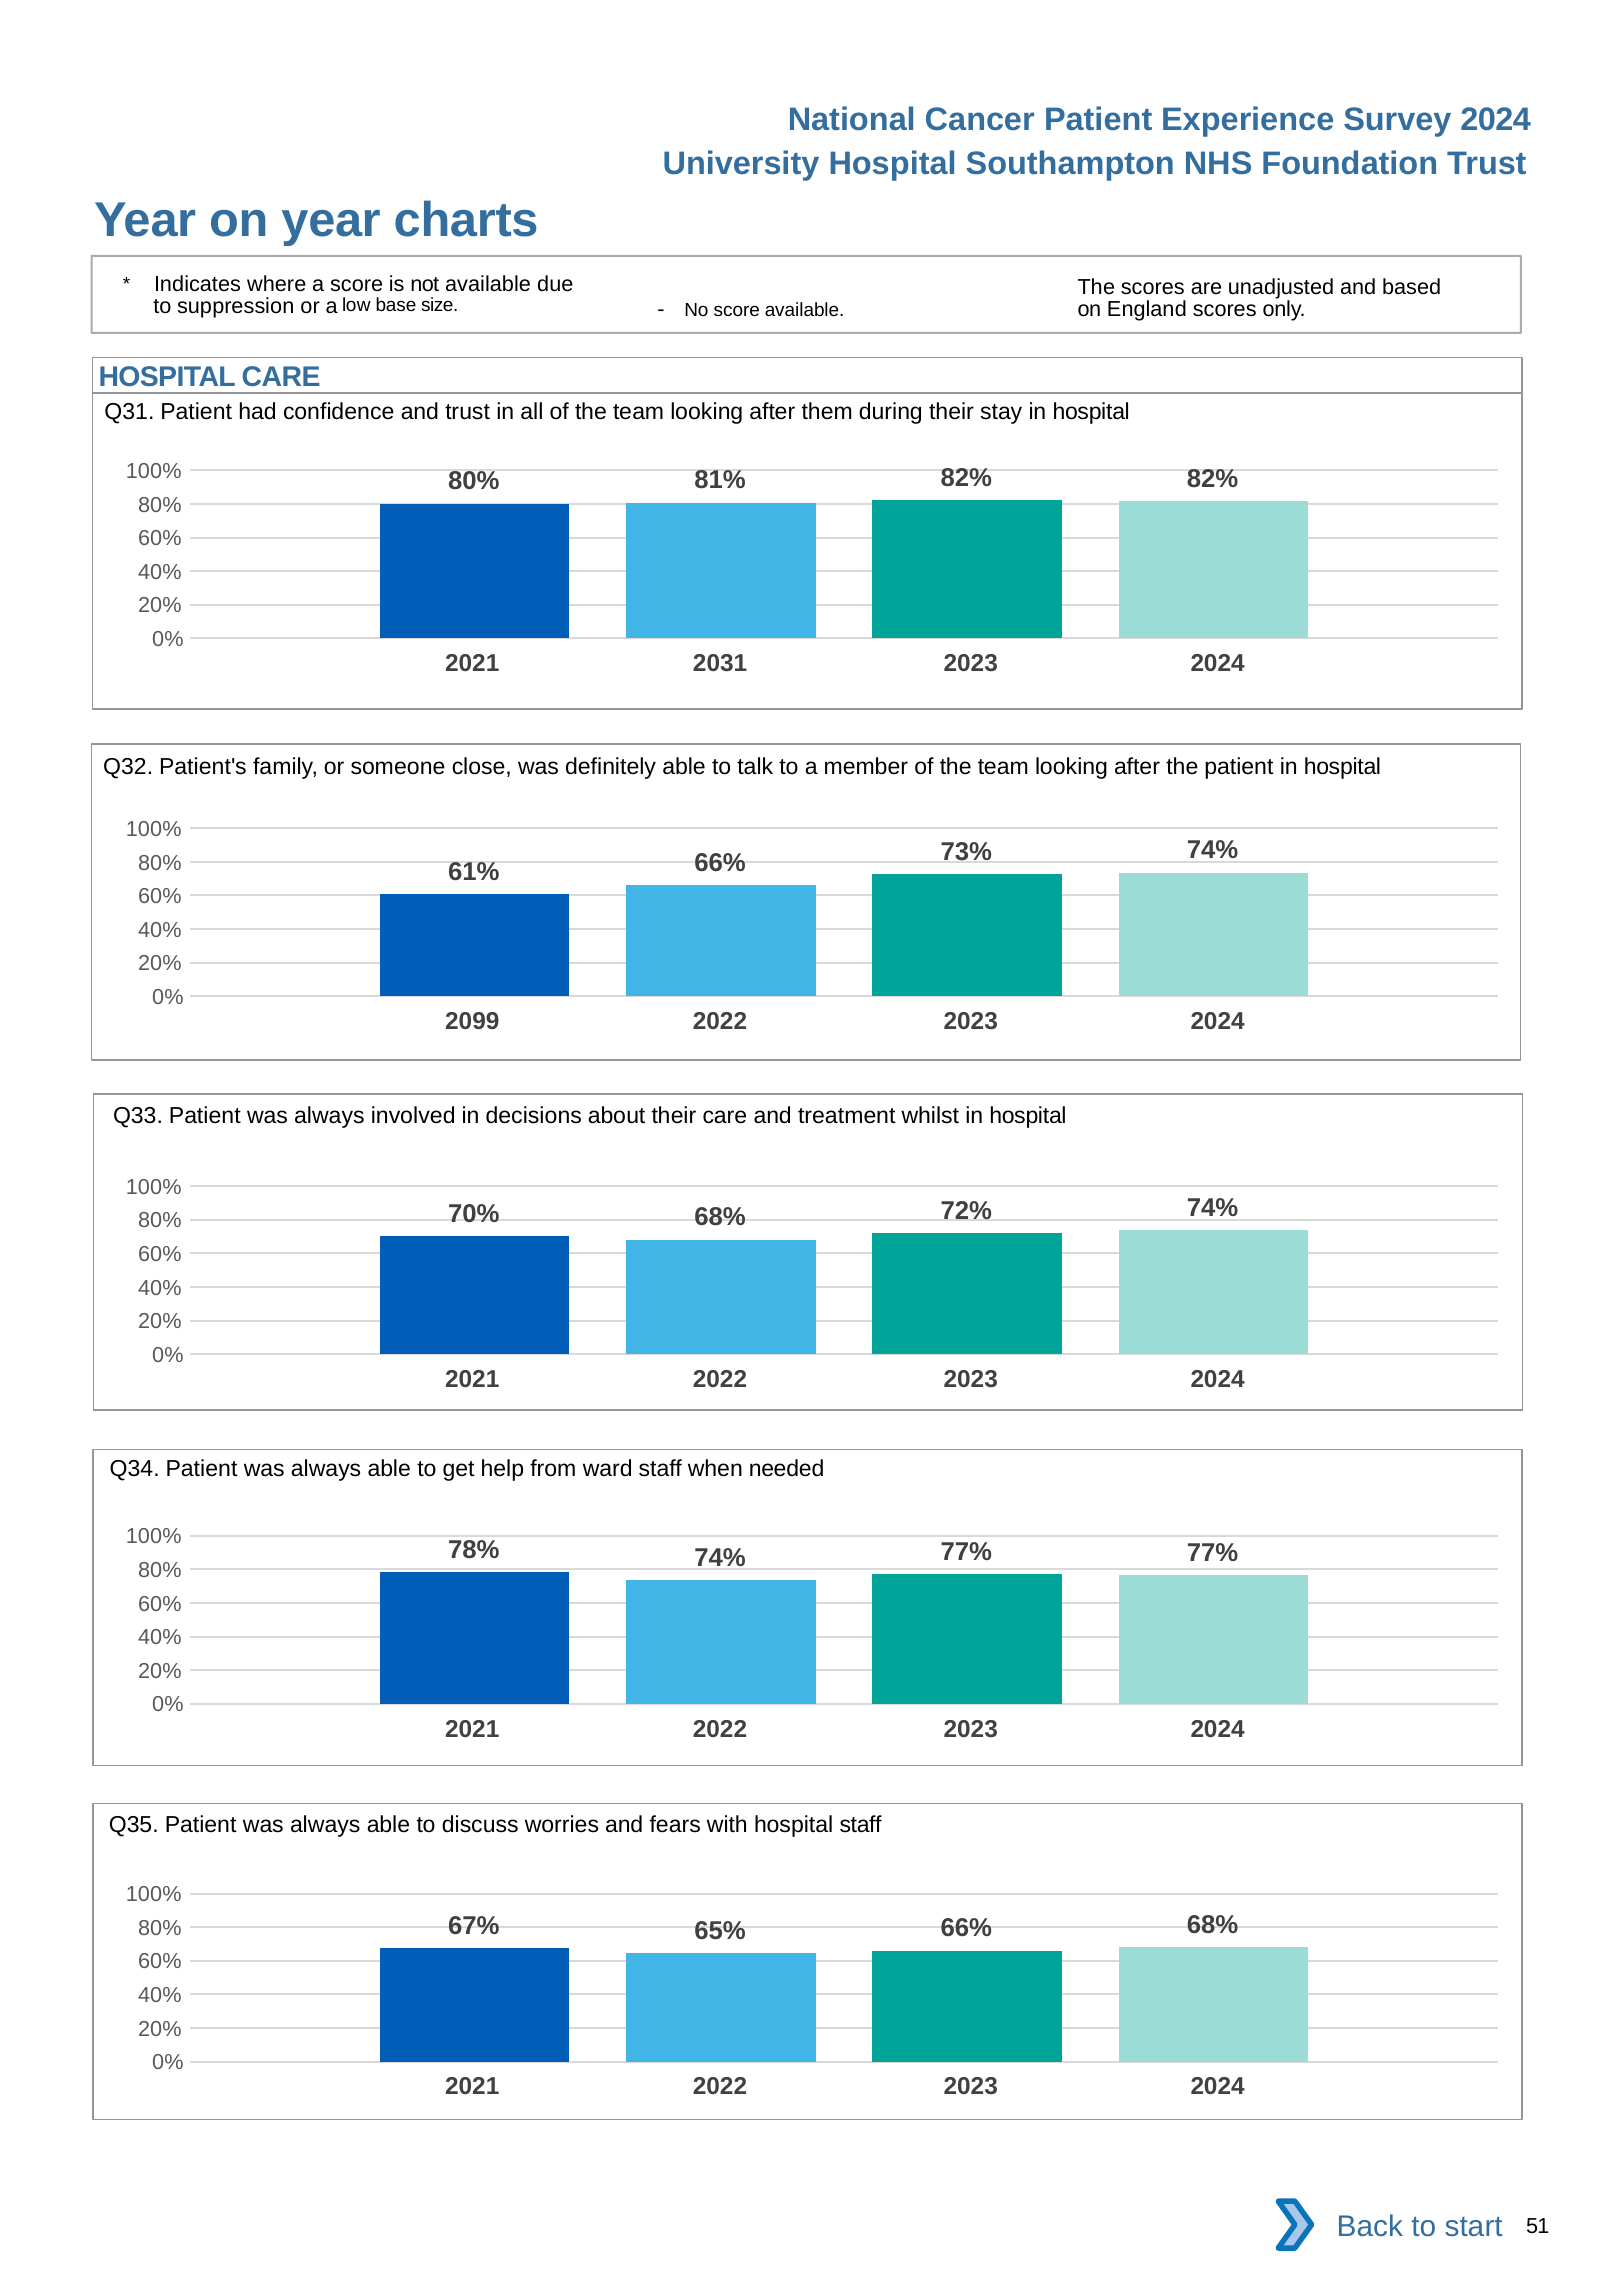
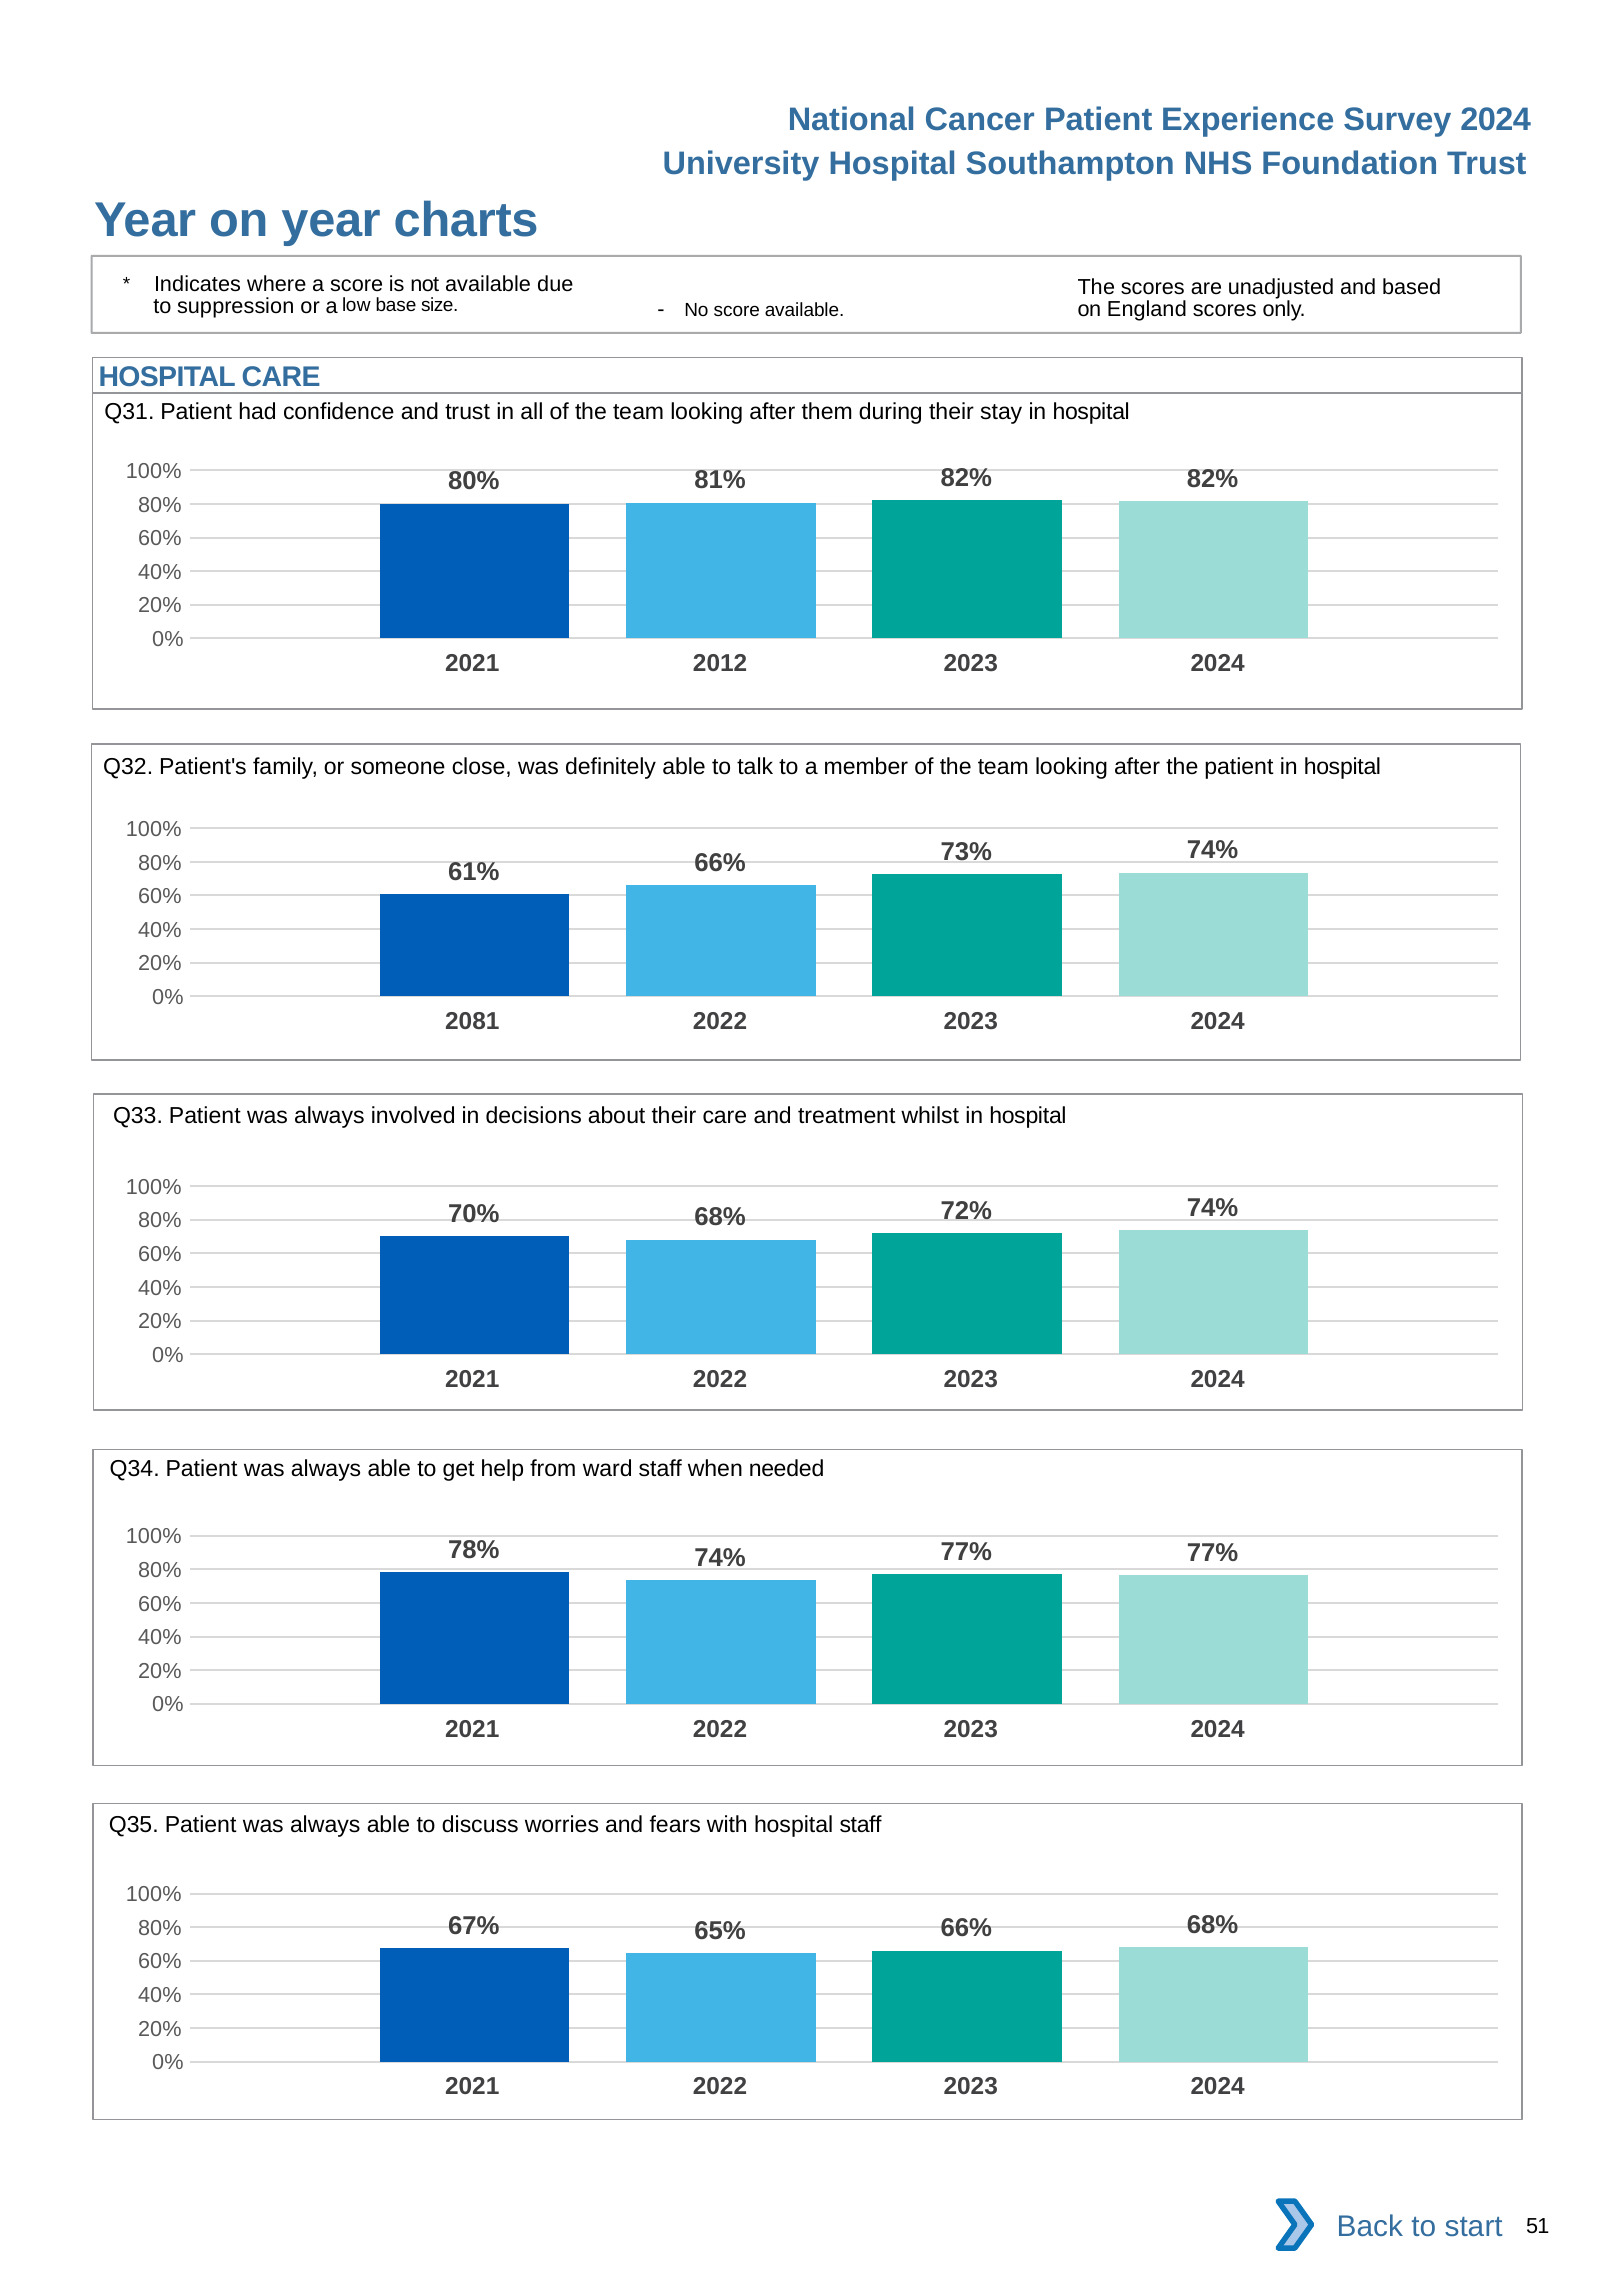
2031: 2031 -> 2012 (720, 663)
2099: 2099 -> 2081 (472, 1021)
